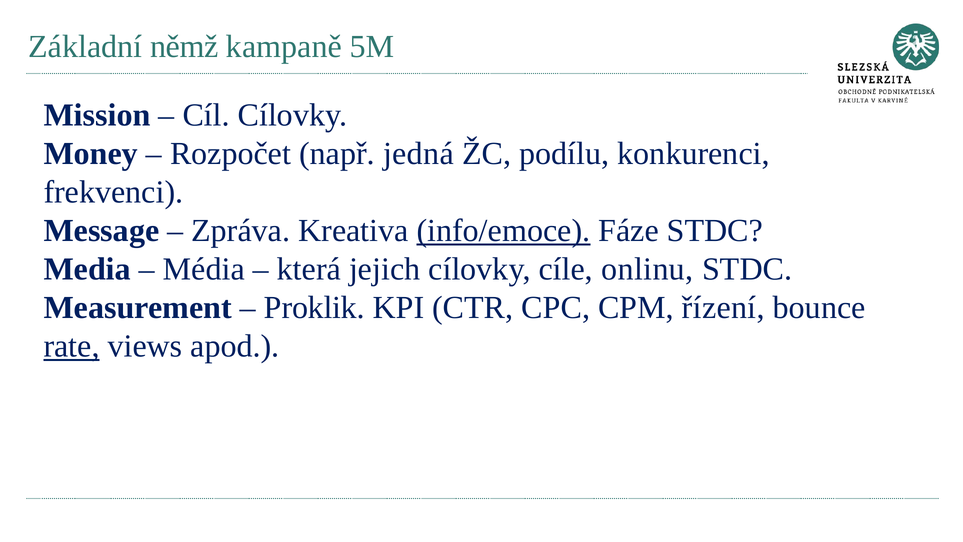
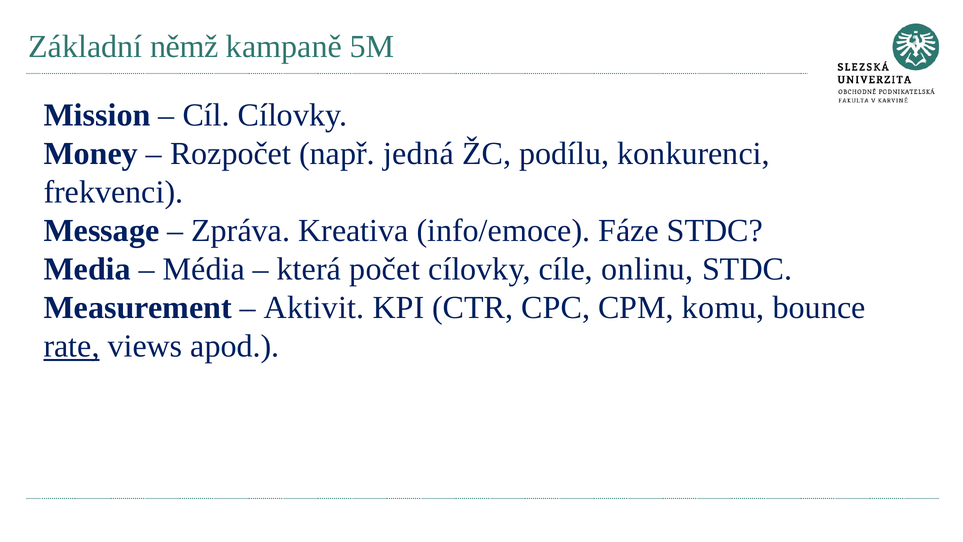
info/emoce underline: present -> none (503, 231)
jejich: jejich -> počet (385, 269)
Proklik: Proklik -> Aktivit (314, 308)
řízení: řízení -> komu (723, 308)
